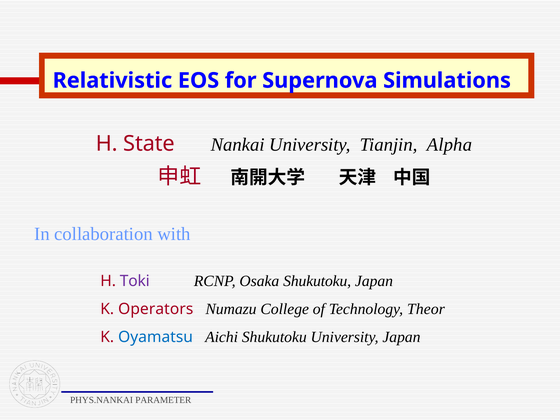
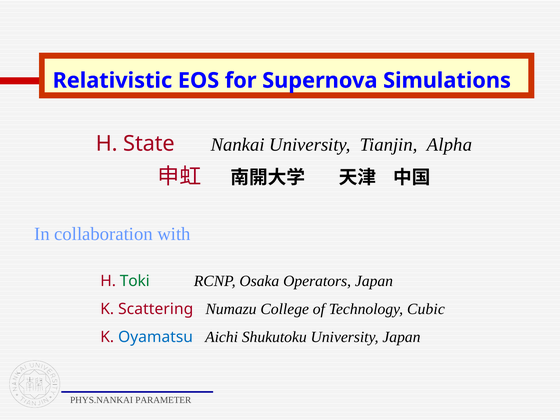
Toki colour: purple -> green (135, 281)
Osaka Shukutoku: Shukutoku -> Operators (317, 281)
Operators: Operators -> Scattering (156, 309)
Theor: Theor -> Cubic (426, 309)
